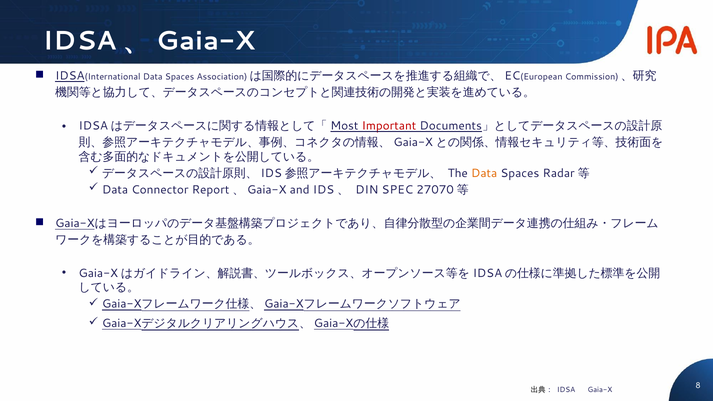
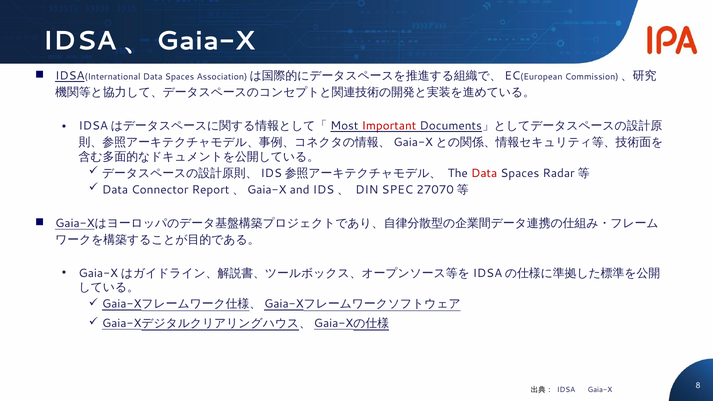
Data colour: orange -> red (484, 173)
